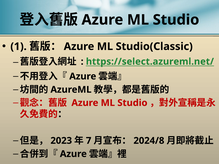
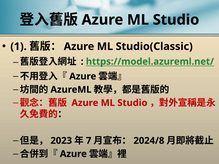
https://select.azureml.net/: https://select.azureml.net/ -> https://model.azureml.net/ (150, 62)
